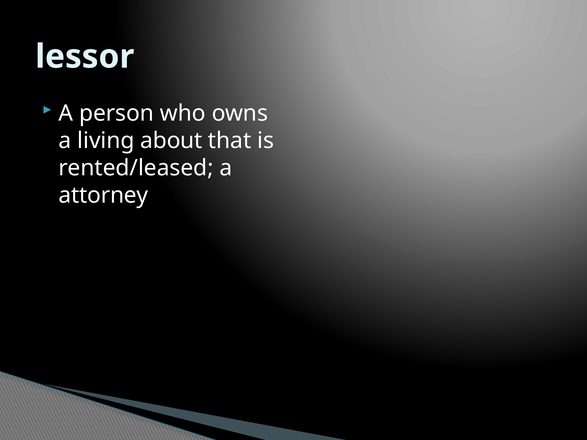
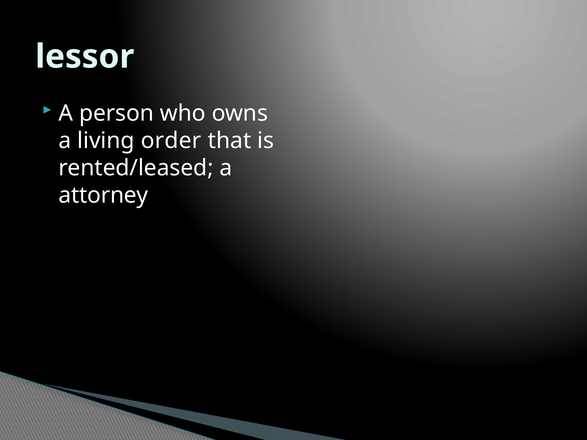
about: about -> order (171, 141)
